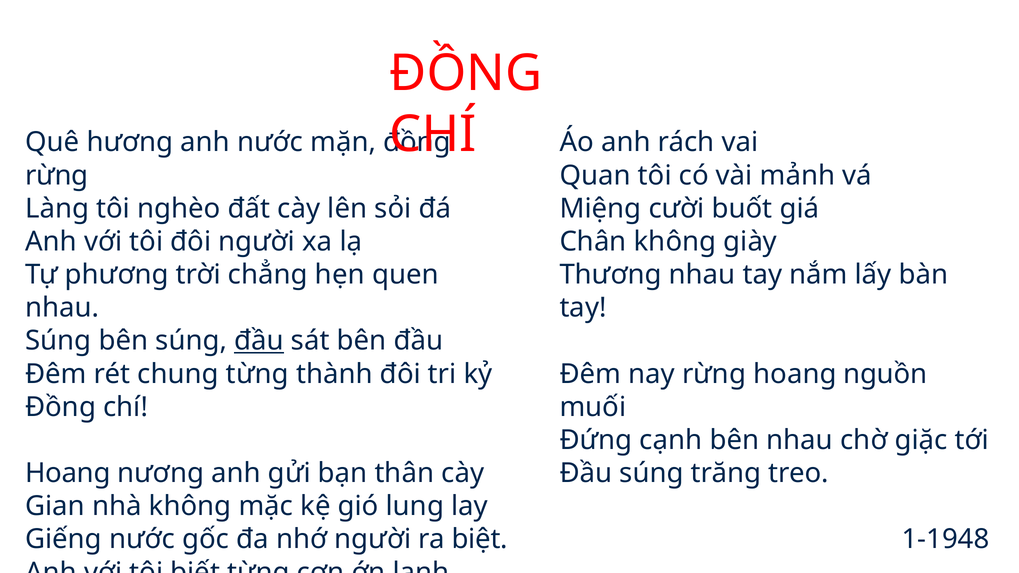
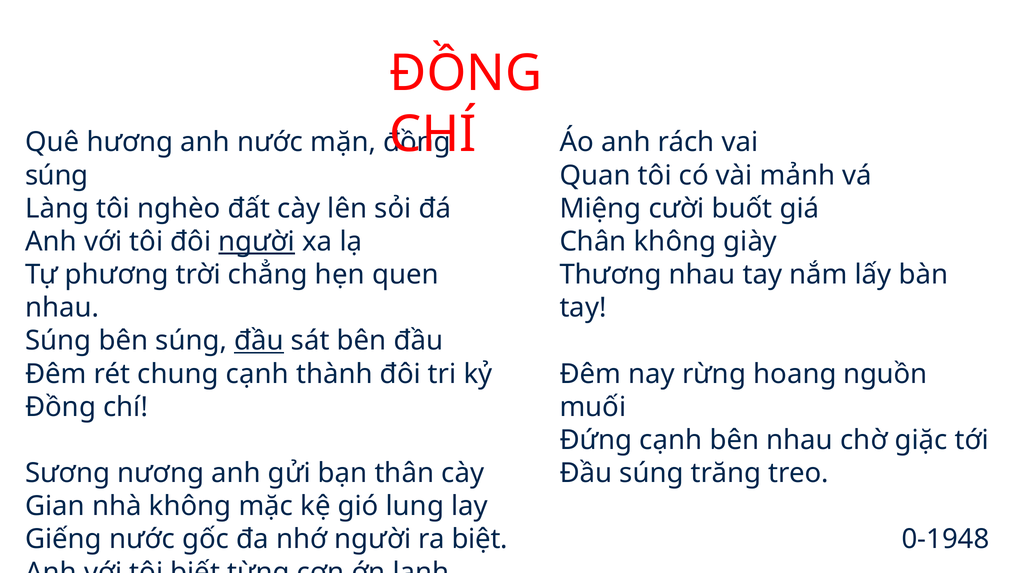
rừng: rừng -> súng (57, 175)
người underline: none -> present (257, 242)
chung từng: từng -> cạnh (257, 374)
Hoang: Hoang -> Sương (68, 473)
1-1948: 1-1948 -> 0-1948 (945, 540)
